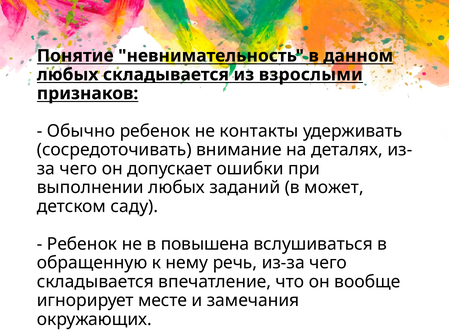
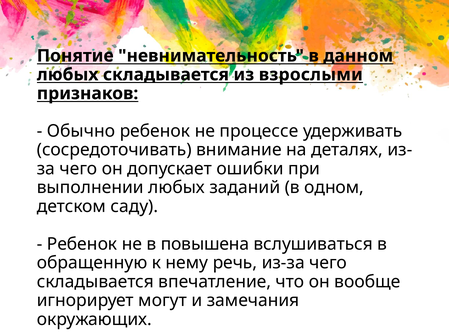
контакты: контакты -> процессе (259, 131)
может: может -> одном (334, 188)
месте: месте -> могут (163, 301)
